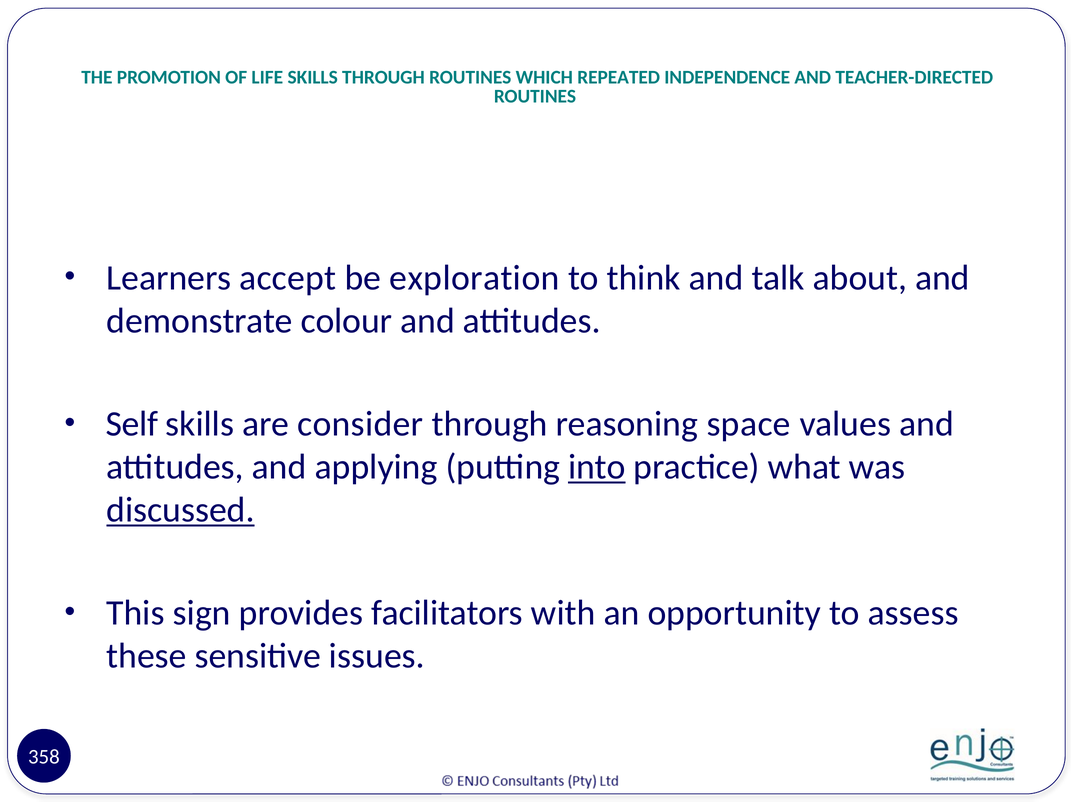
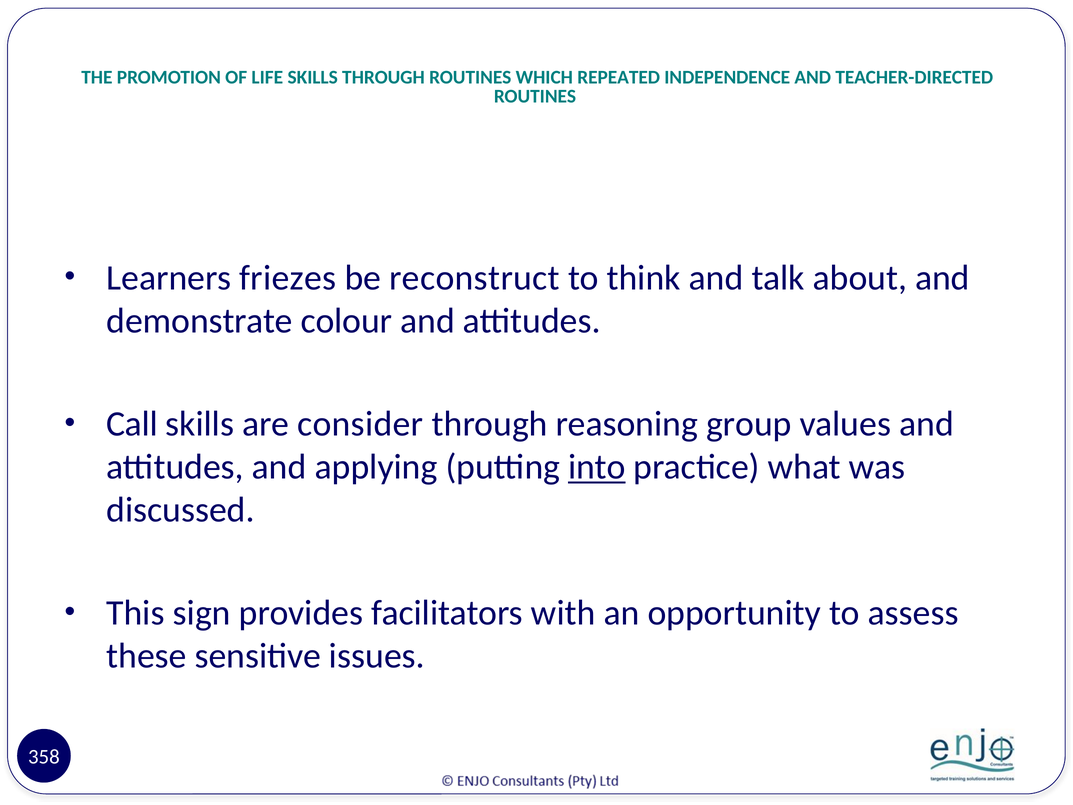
accept: accept -> friezes (288, 278)
exploration: exploration -> reconstruct (475, 278)
Self: Self -> Call (132, 424)
space: space -> group (749, 424)
discussed underline: present -> none (180, 510)
